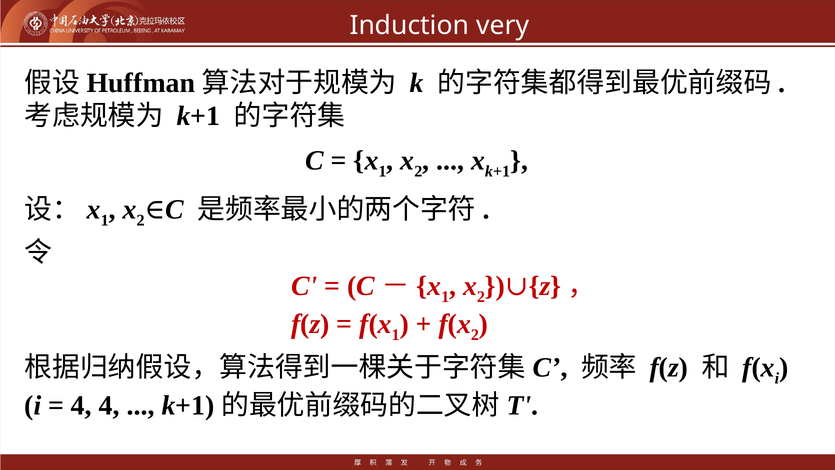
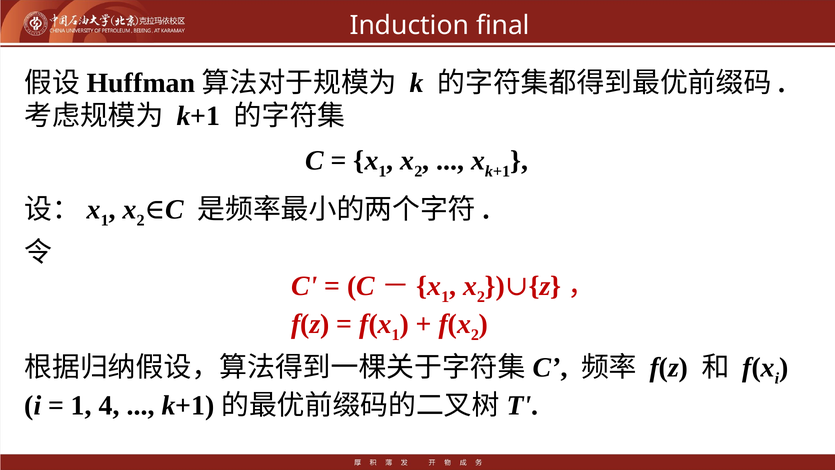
very: very -> final (503, 26)
4: 4 -> 1 (81, 406)
